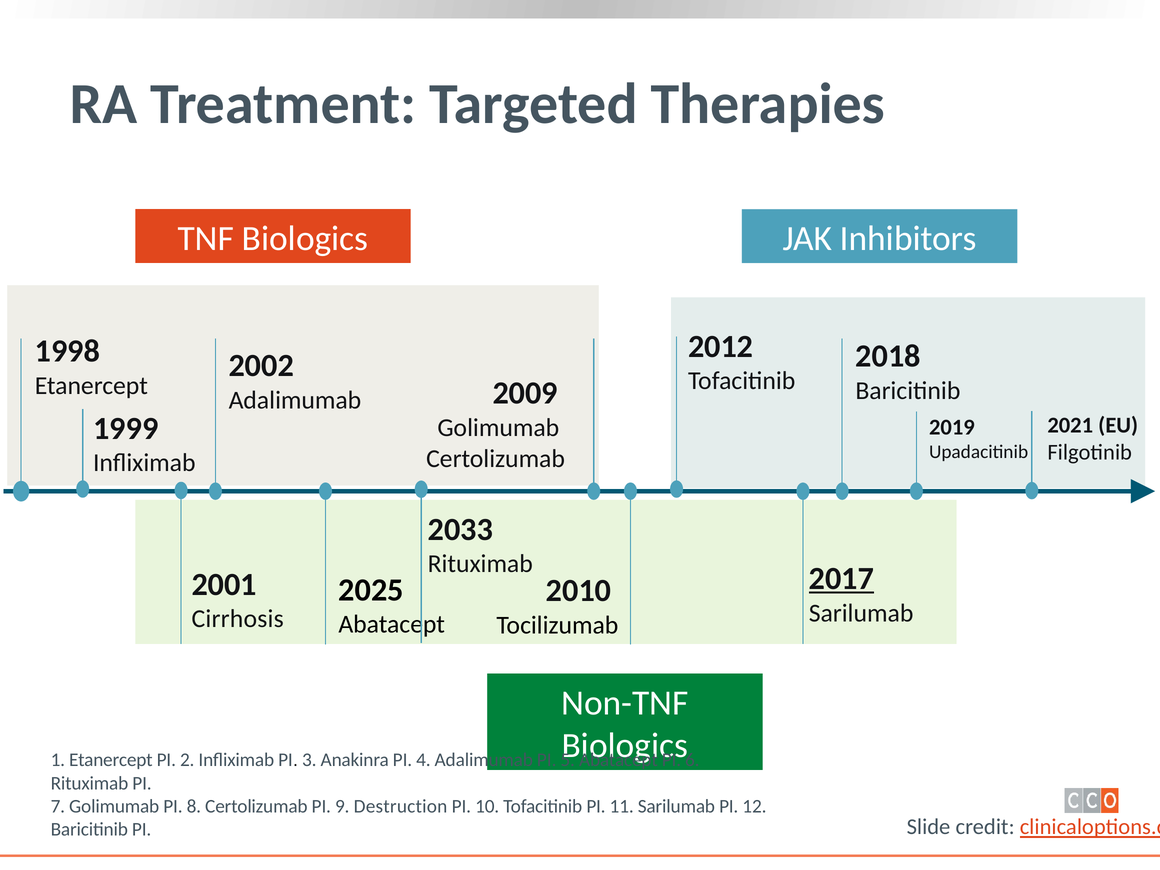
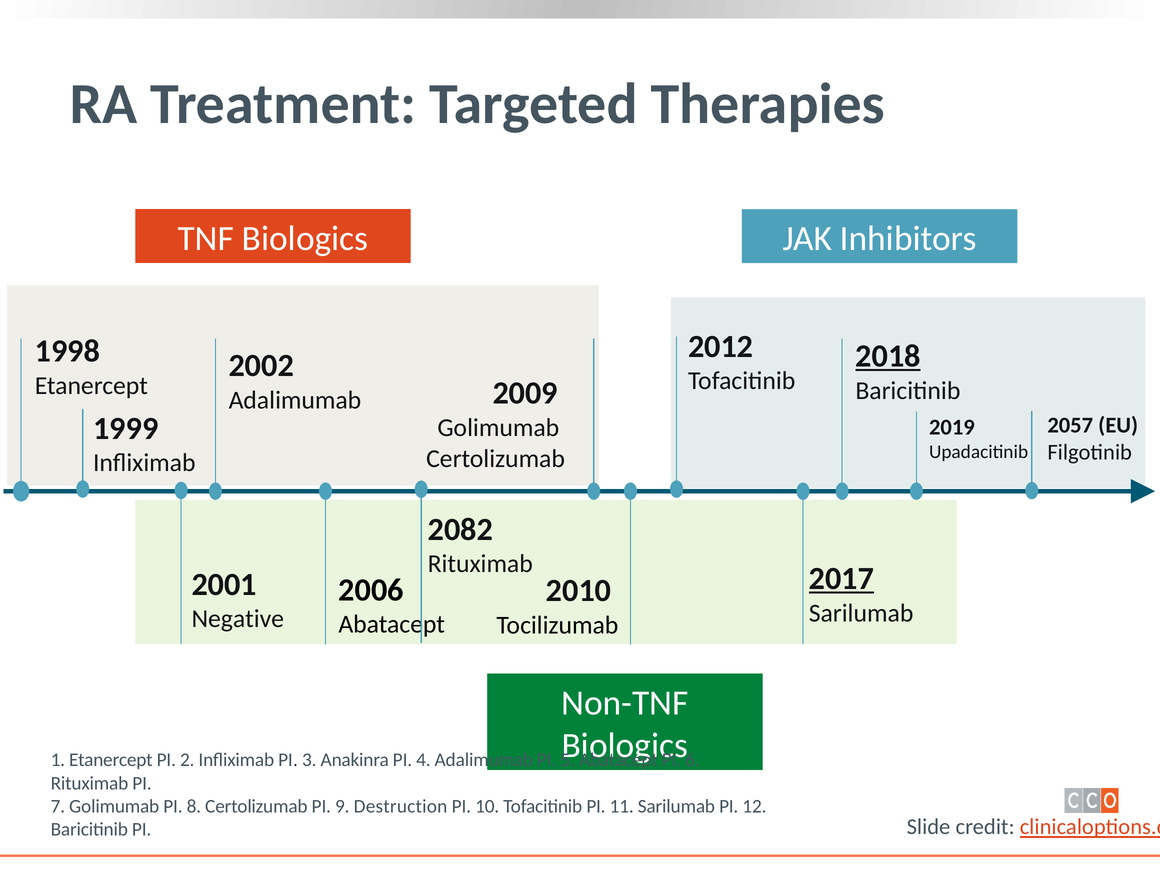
2018 underline: none -> present (888, 356)
2021: 2021 -> 2057 (1070, 425)
2033: 2033 -> 2082 (460, 529)
2025: 2025 -> 2006 (371, 590)
Cirrhosis: Cirrhosis -> Negative (238, 619)
